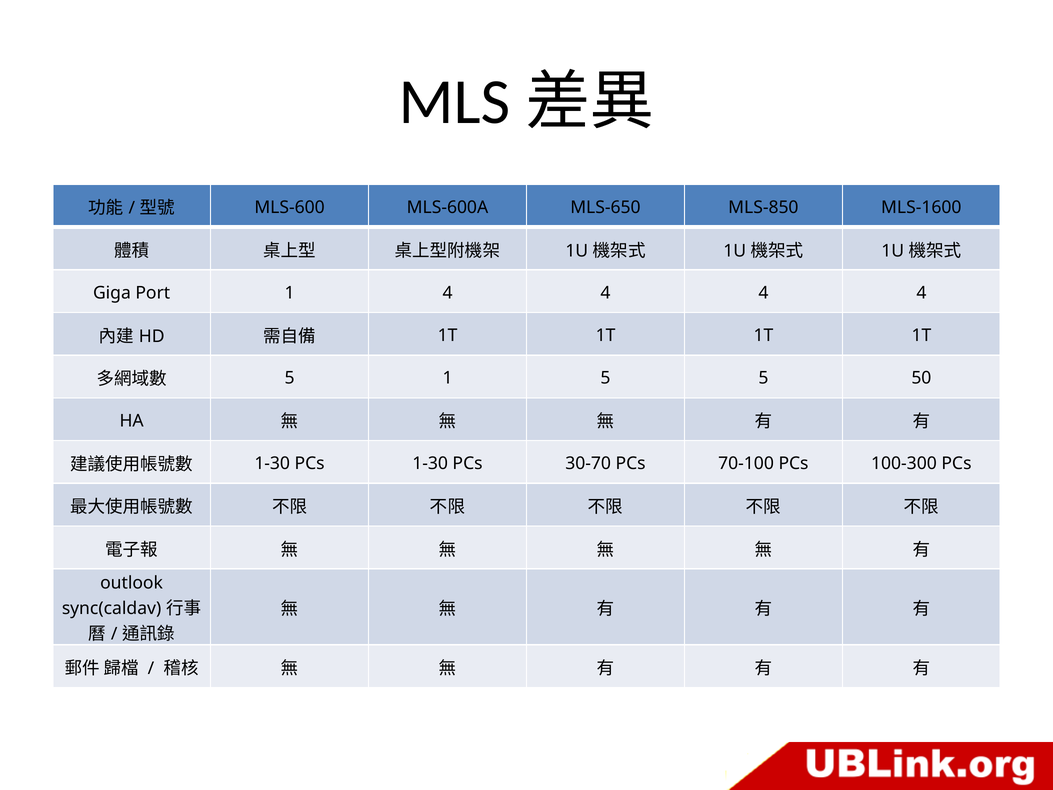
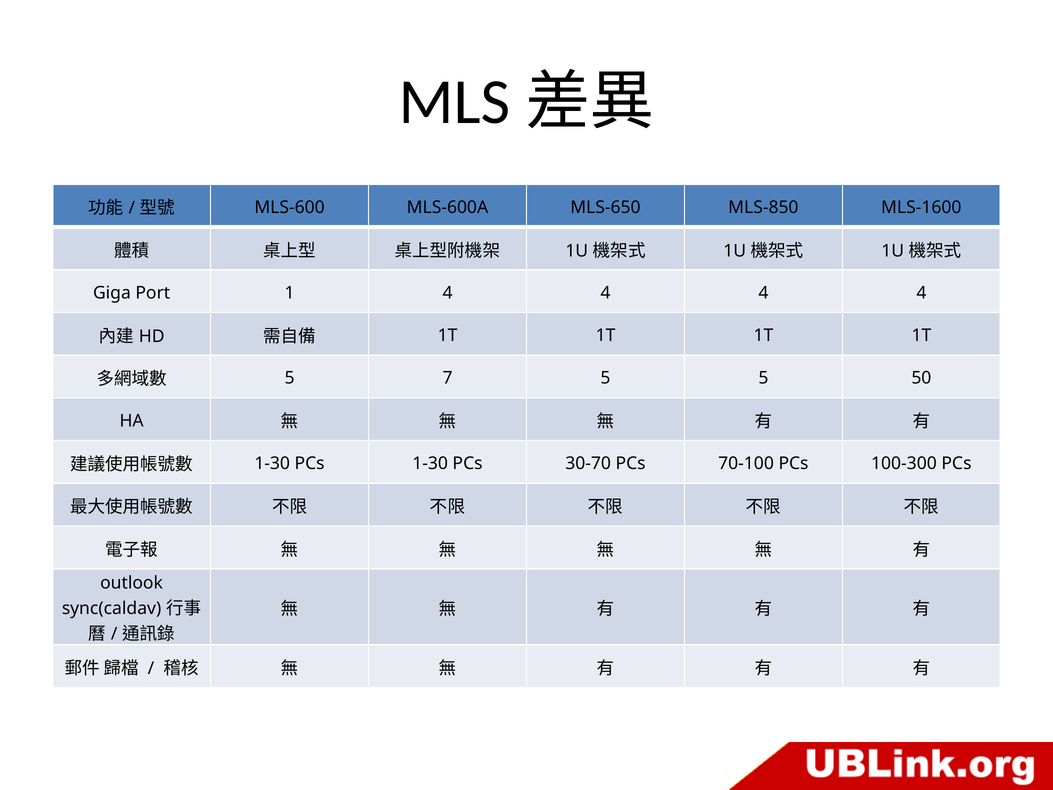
5 1: 1 -> 7 (448, 378)
